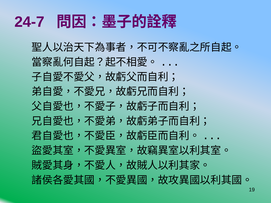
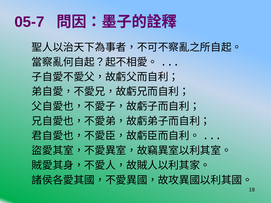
24-7: 24-7 -> 05-7 (29, 22)
